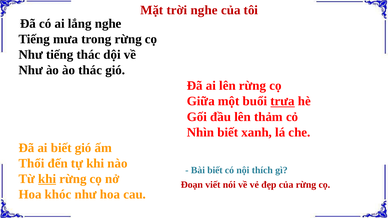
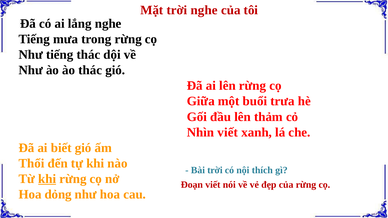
trưa underline: present -> none (283, 101)
Nhìn biết: biết -> viết (228, 132)
Bài biết: biết -> trời (215, 170)
khóc: khóc -> dỏng (58, 194)
